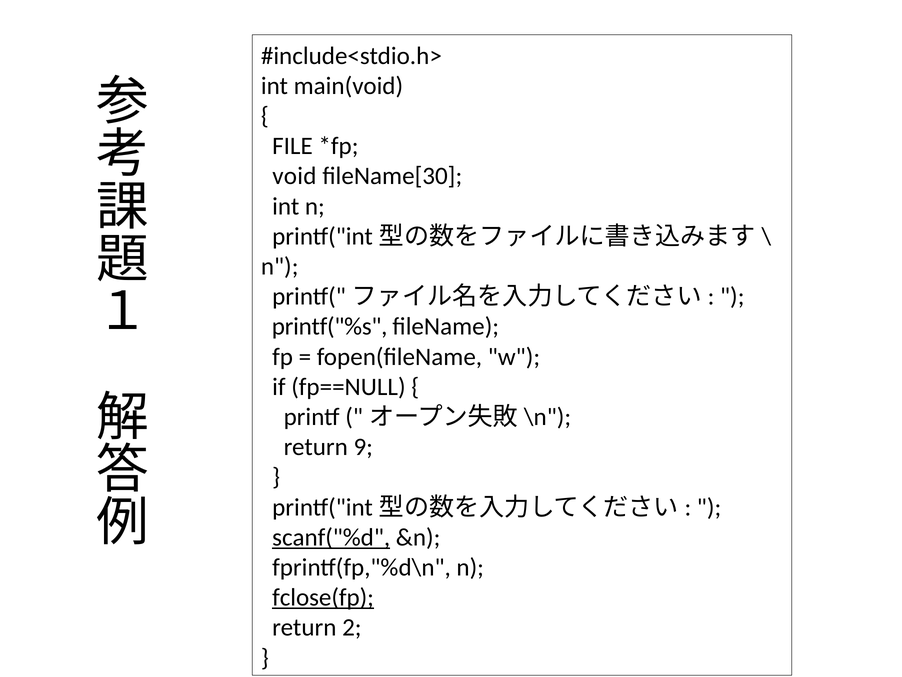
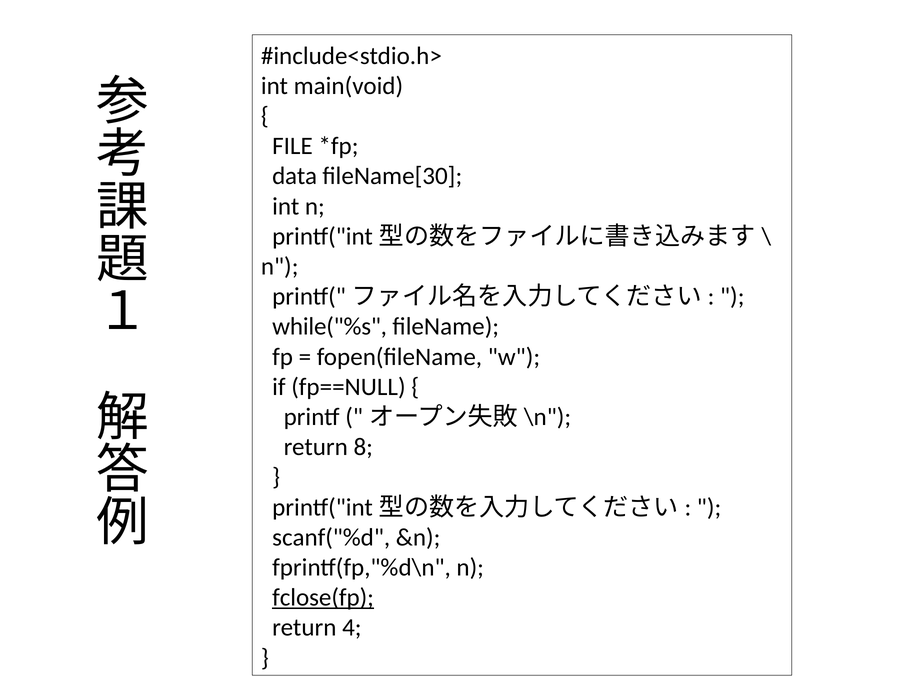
void: void -> data (295, 176)
printf("%s: printf("%s -> while("%s (330, 326)
9: 9 -> 8 (363, 447)
scanf("%d underline: present -> none (331, 537)
2: 2 -> 4 (352, 627)
